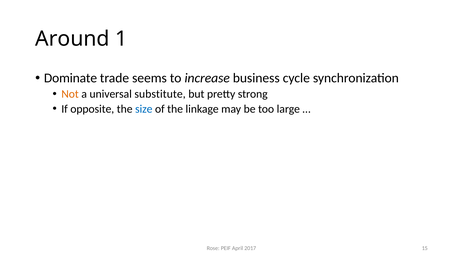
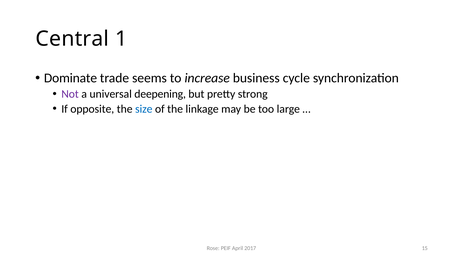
Around: Around -> Central (72, 39)
Not colour: orange -> purple (70, 94)
substitute: substitute -> deepening (160, 94)
